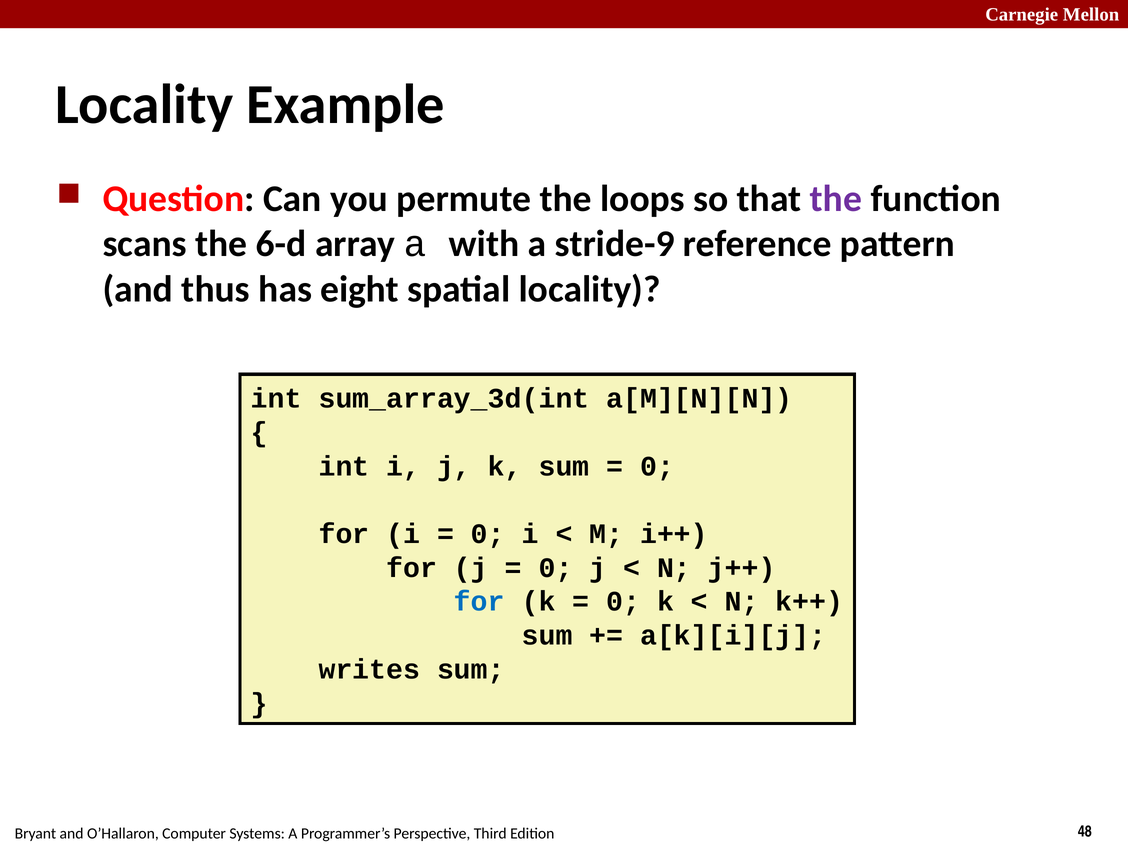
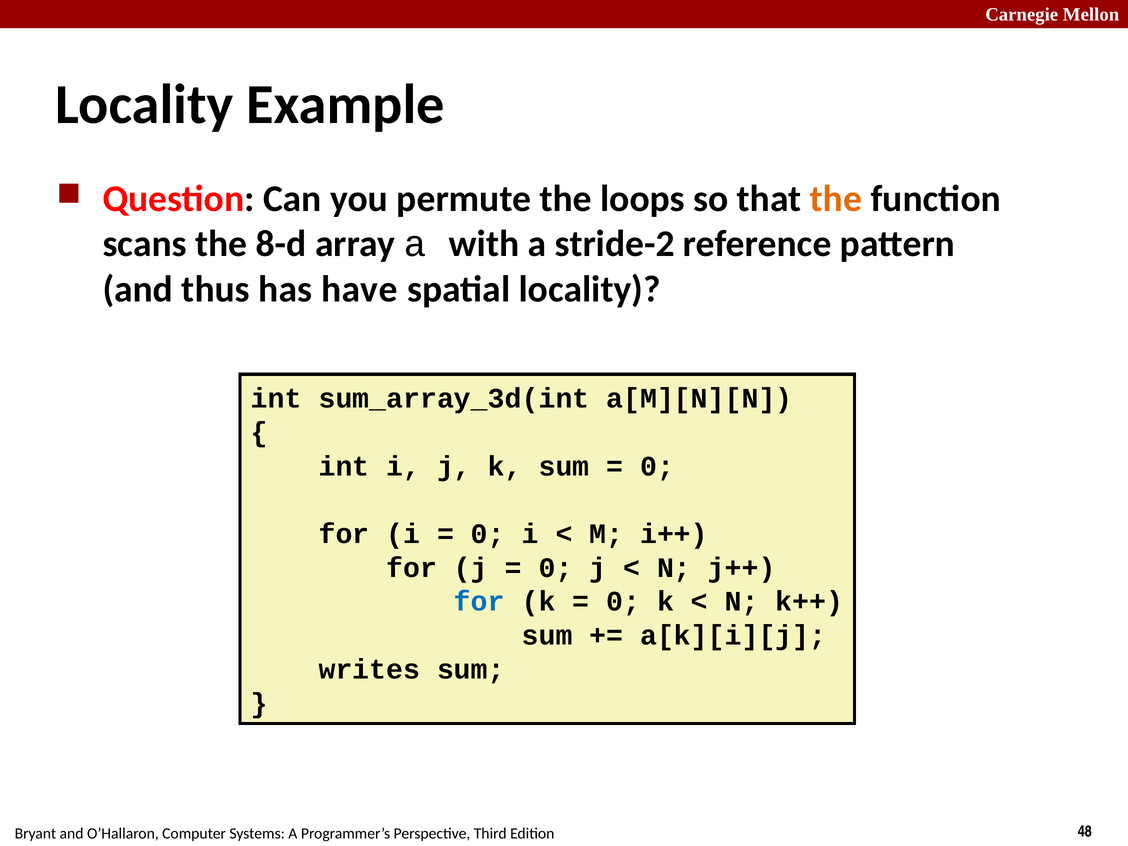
the colour: purple -> orange (836, 199)
6-d: 6-d -> 8-d (281, 244)
stride-9: stride-9 -> stride-2 (615, 244)
eight: eight -> have (359, 289)
